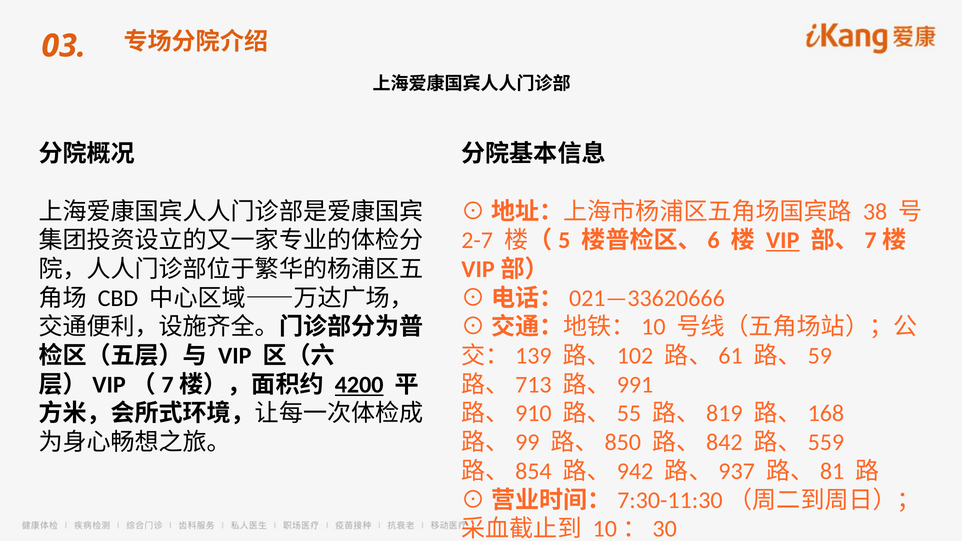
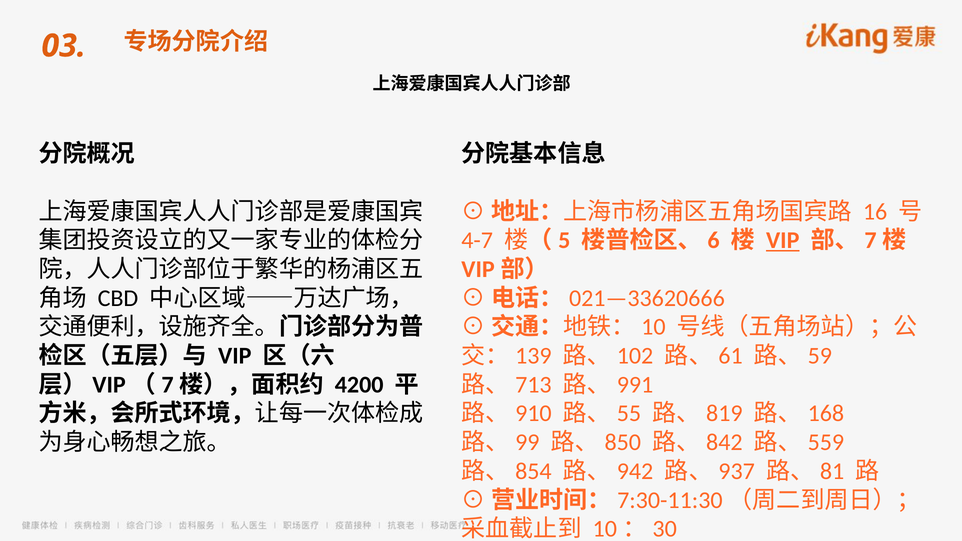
38: 38 -> 16 (875, 212)
2-7: 2-7 -> 4-7 (477, 240)
4200 underline: present -> none (359, 385)
